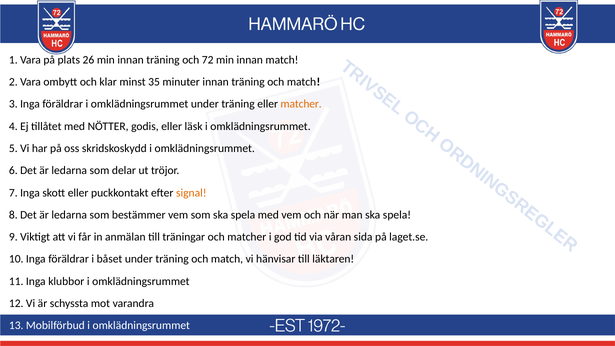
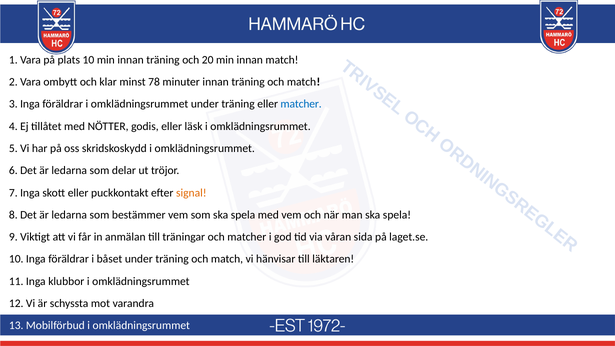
plats 26: 26 -> 10 (88, 60)
72: 72 -> 20 (208, 60)
35: 35 -> 78 (154, 82)
matcher colour: orange -> blue (301, 104)
